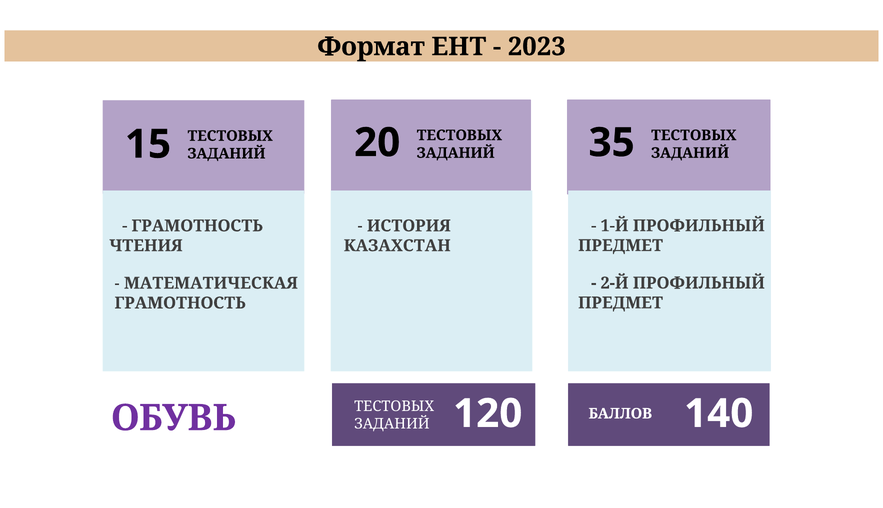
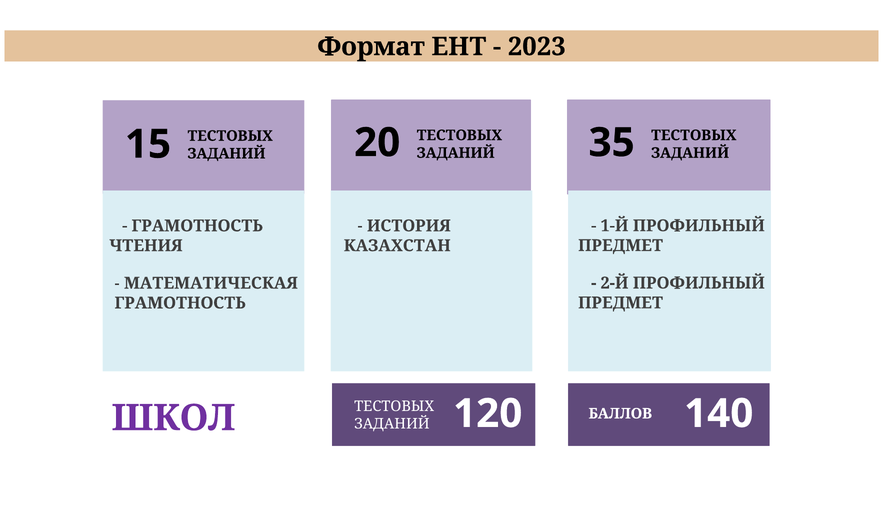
ОБУВЬ: ОБУВЬ -> ШКОЛ (174, 418)
